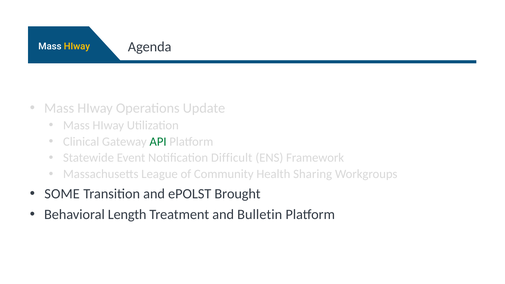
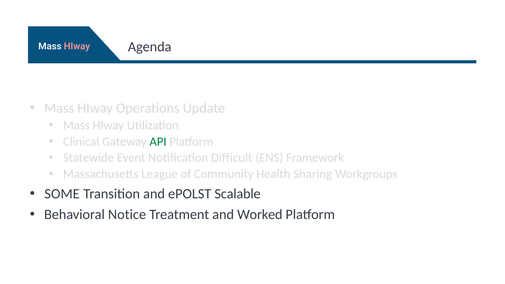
HIway colour: yellow -> pink (77, 46)
Brought: Brought -> Scalable (238, 194)
Length: Length -> Notice (127, 214)
Bulletin: Bulletin -> Worked (260, 214)
